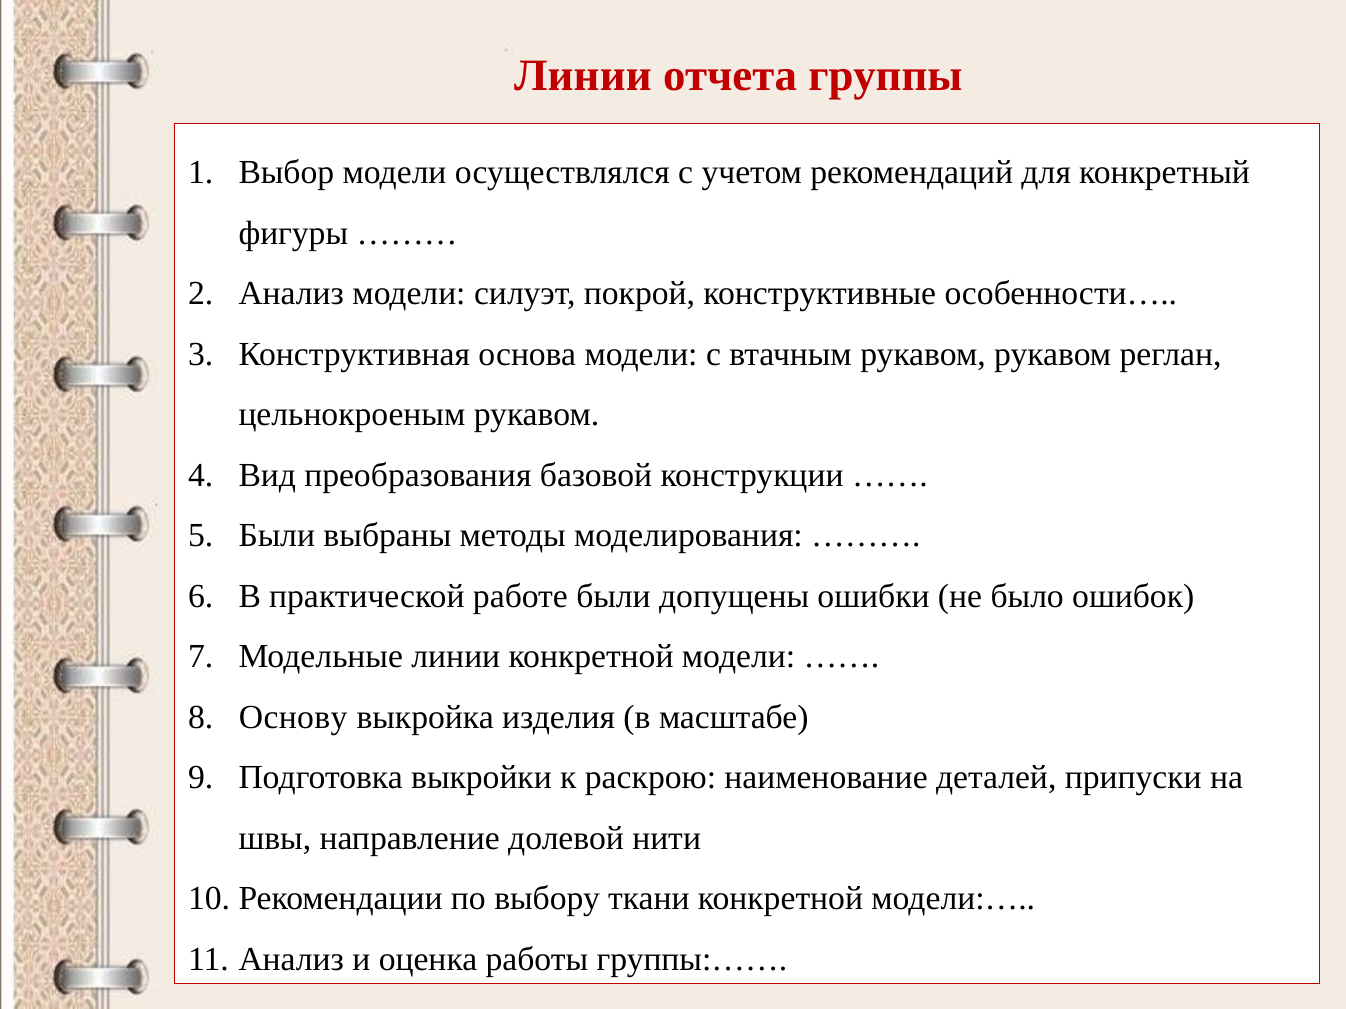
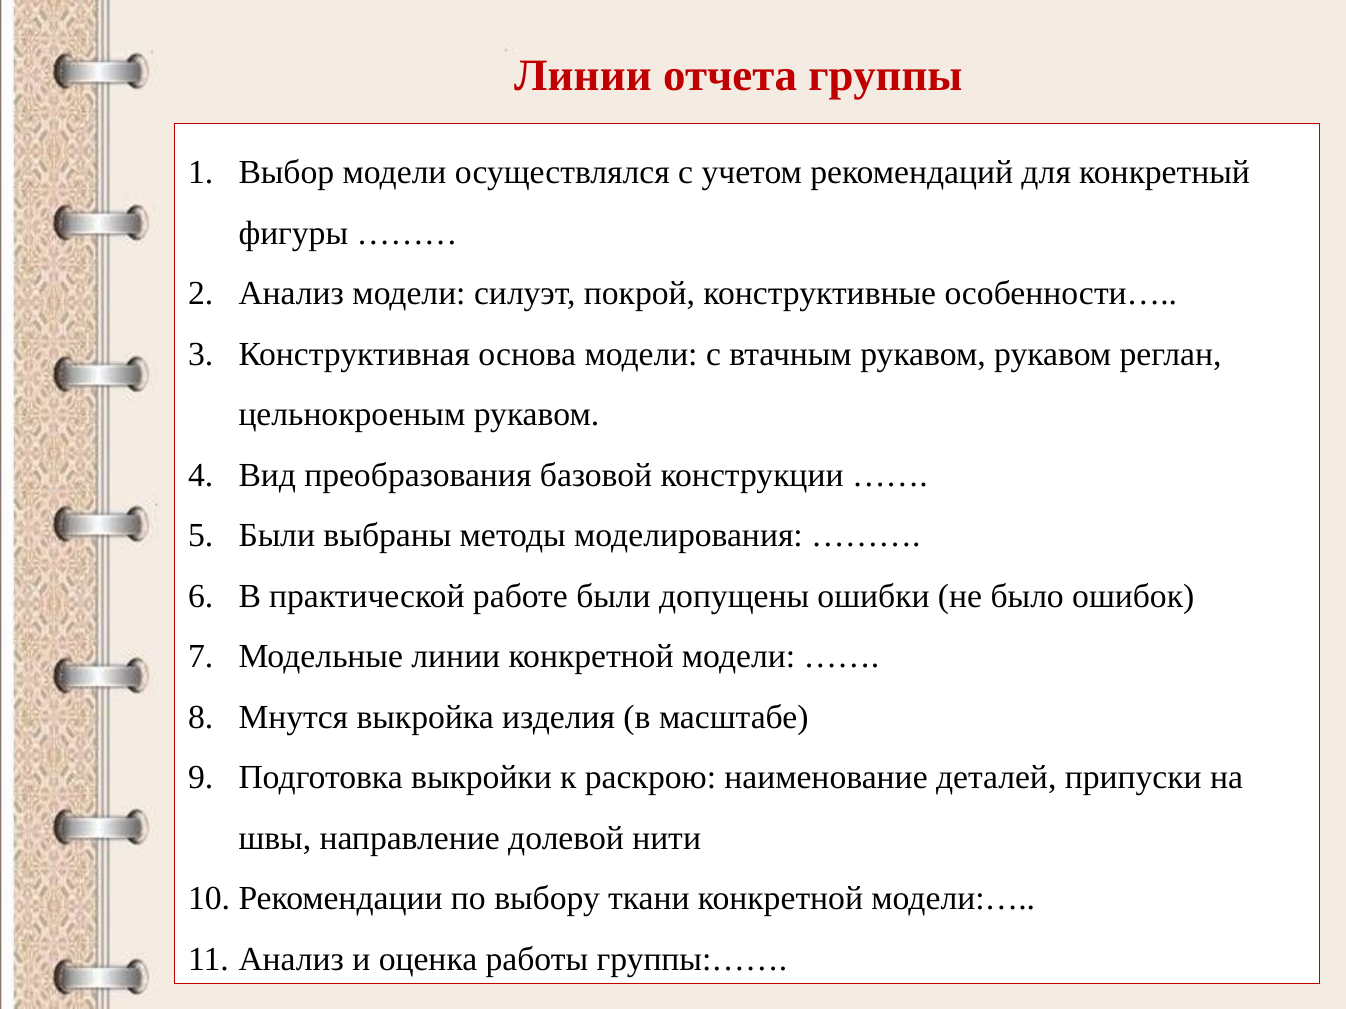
Основу: Основу -> Мнутся (293, 718)
